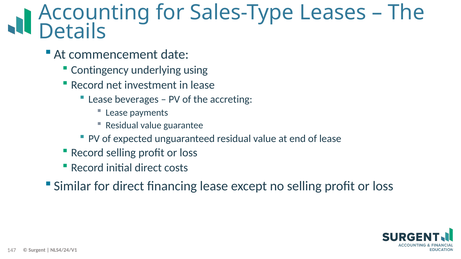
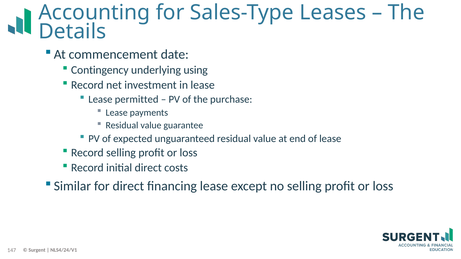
beverages: beverages -> permitted (137, 99)
accreting: accreting -> purchase (231, 99)
